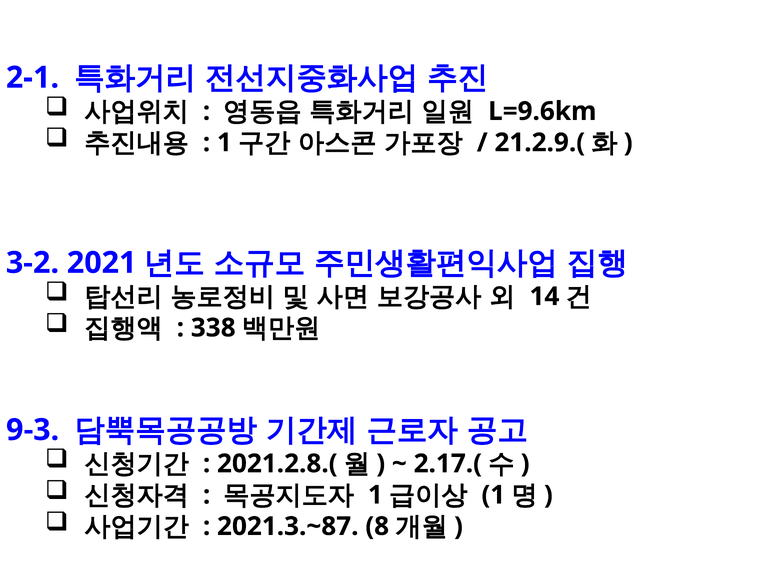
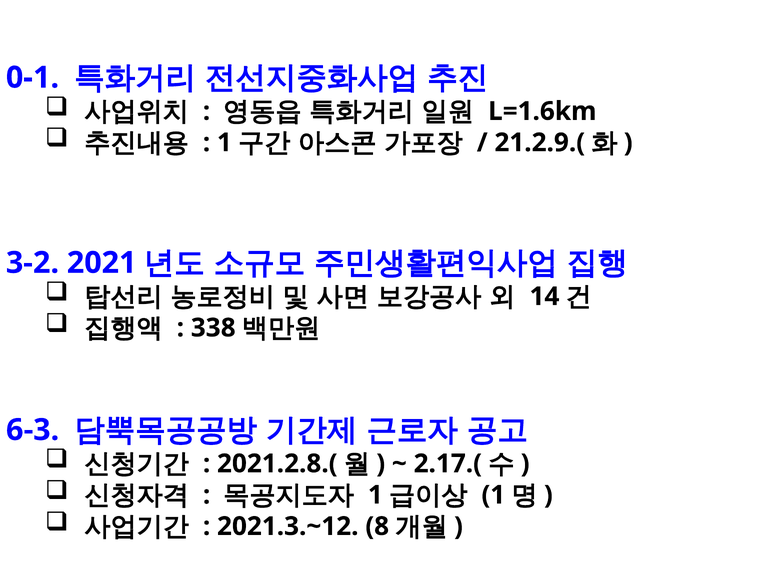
2-1: 2-1 -> 0-1 (32, 78)
L=9.6km: L=9.6km -> L=1.6km (542, 111)
9-3: 9-3 -> 6-3 (33, 430)
2021.3.~87: 2021.3.~87 -> 2021.3.~12 (288, 526)
